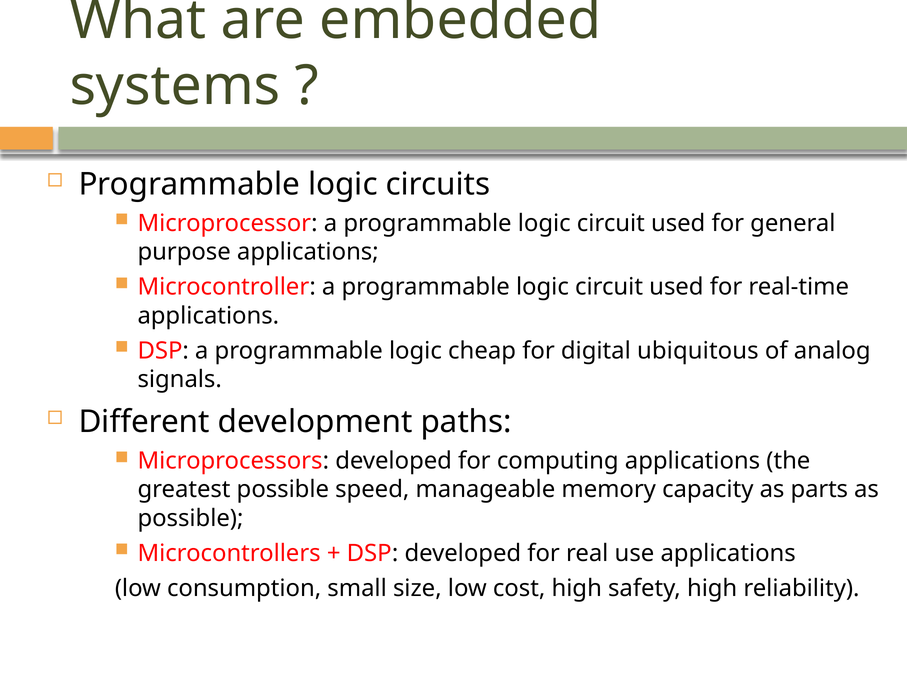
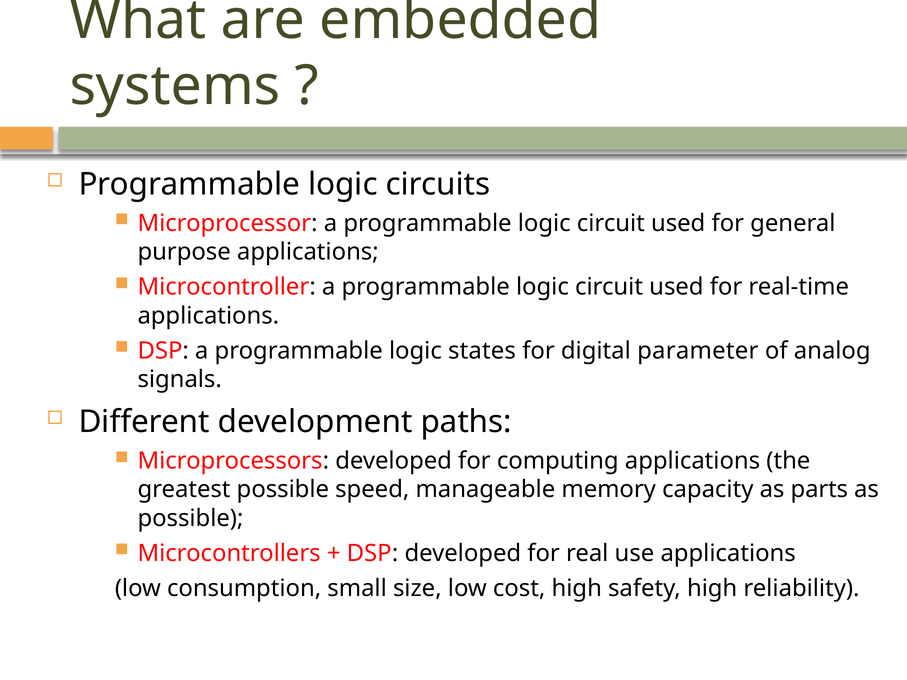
cheap: cheap -> states (482, 351)
ubiquitous: ubiquitous -> parameter (698, 351)
